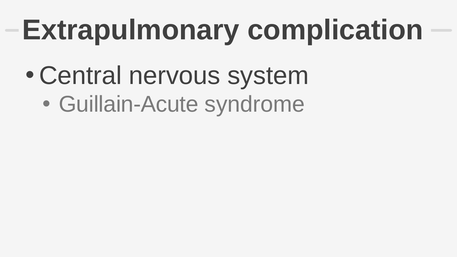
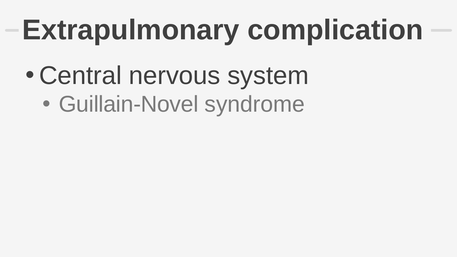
Guillain-Acute: Guillain-Acute -> Guillain-Novel (129, 104)
